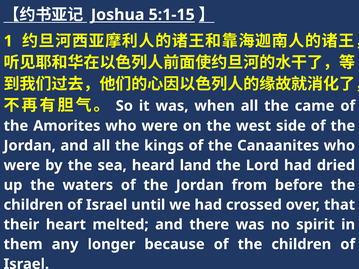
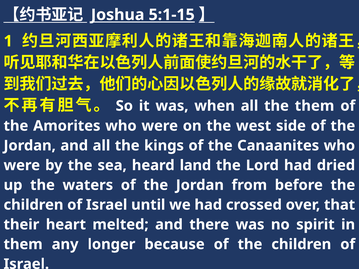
the came: came -> them (315, 106)
